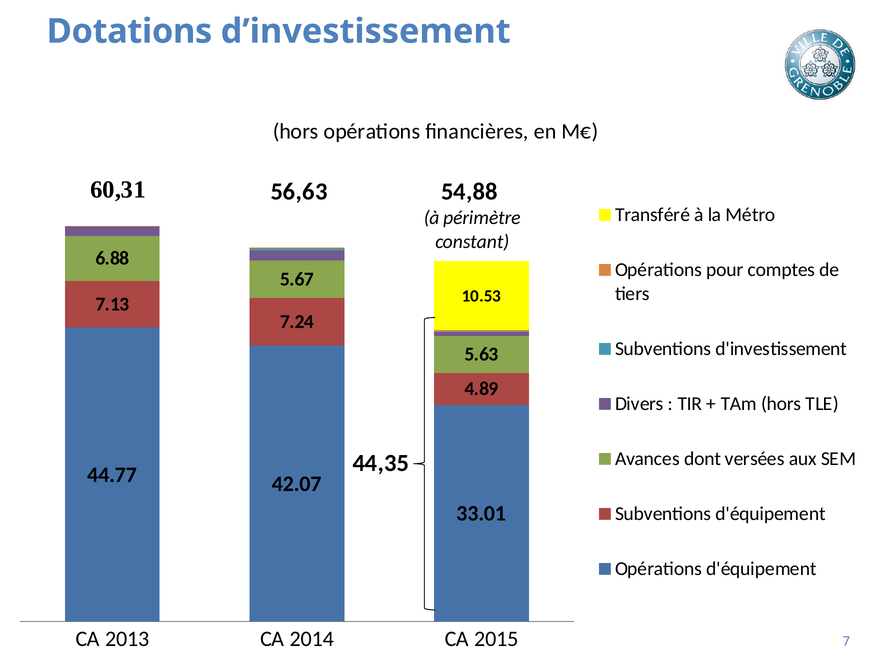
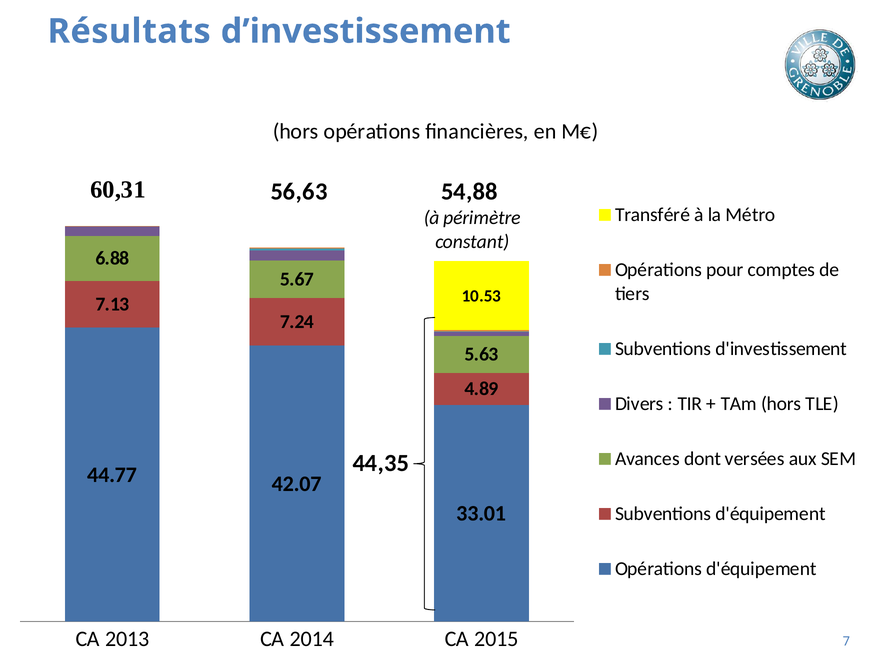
Dotations: Dotations -> Résultats (129, 31)
